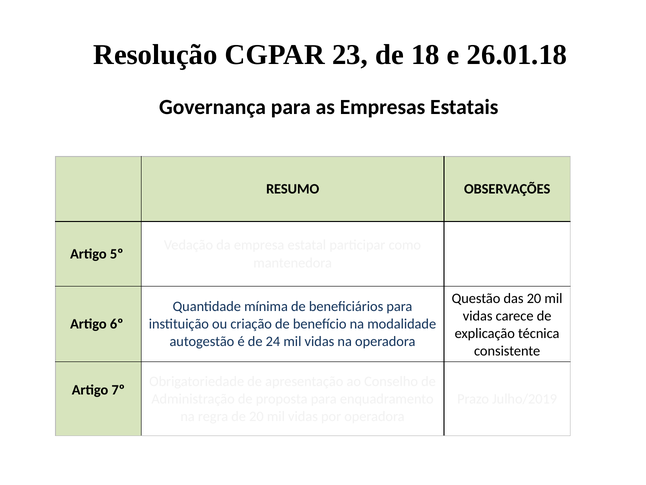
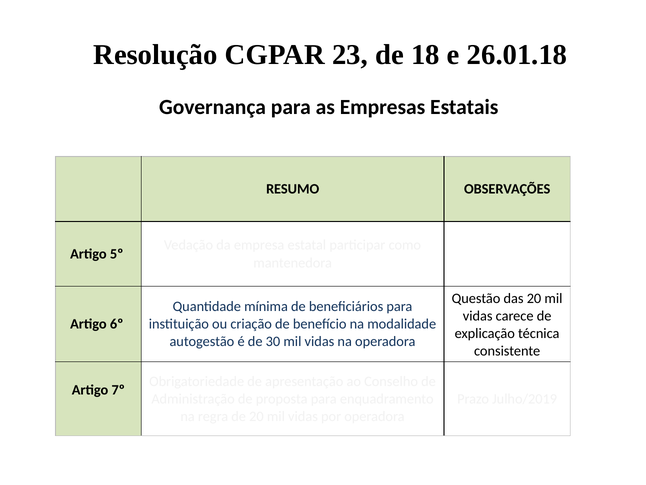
24: 24 -> 30 (273, 341)
